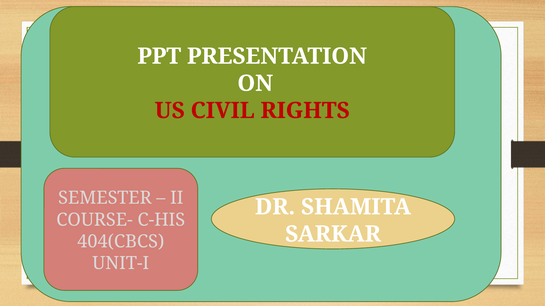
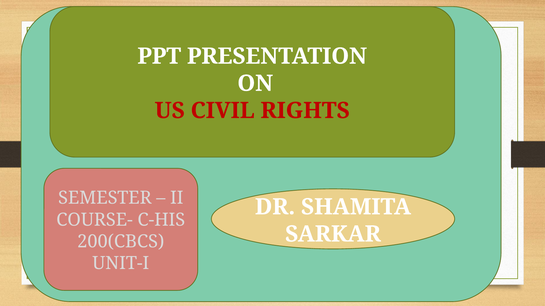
404(CBCS: 404(CBCS -> 200(CBCS (121, 242)
